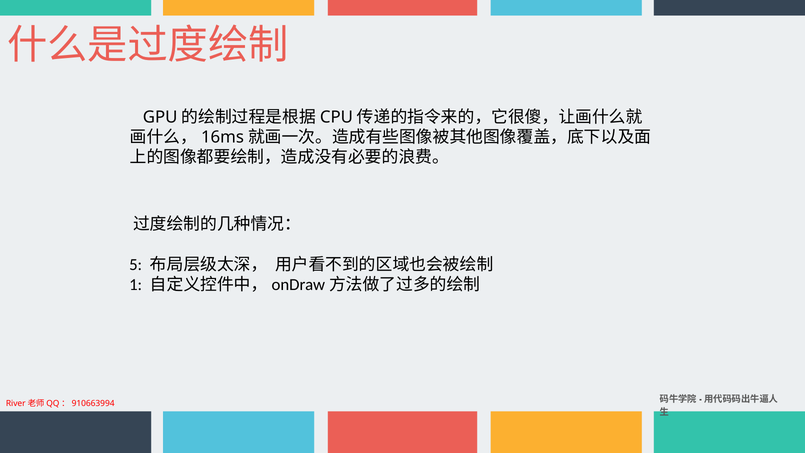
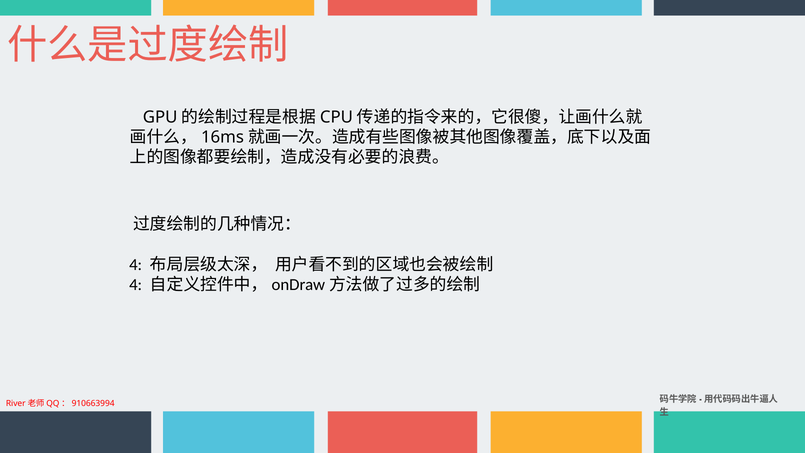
5: 5 -> 4 (136, 265)
1: 1 -> 4 (136, 285)
